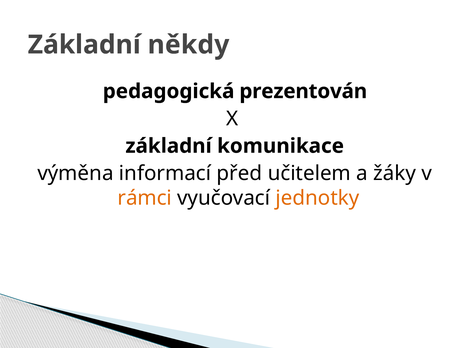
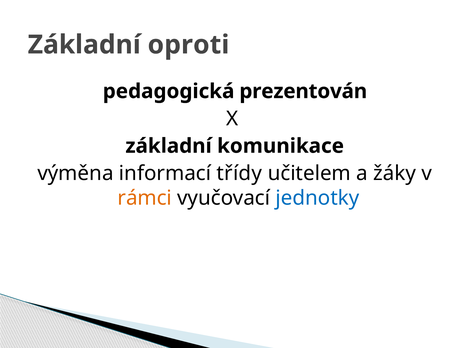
někdy: někdy -> oproti (188, 45)
před: před -> třídy (239, 173)
jednotky colour: orange -> blue (317, 198)
